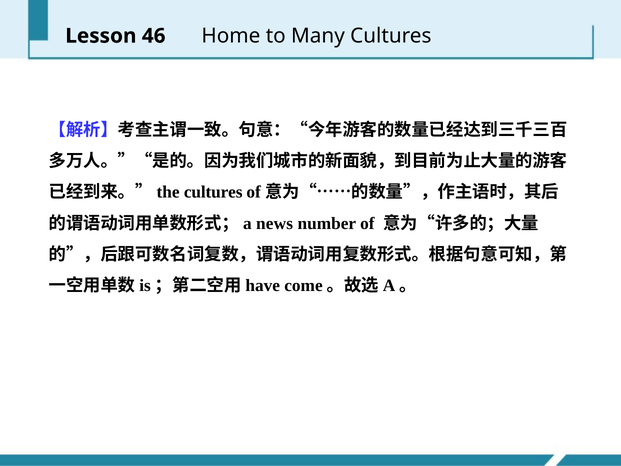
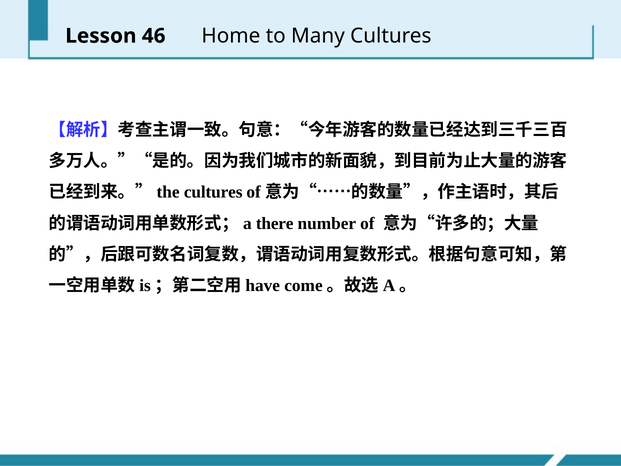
news: news -> there (275, 223)
